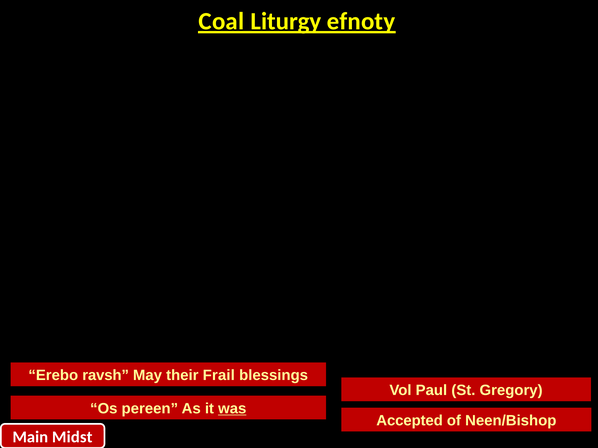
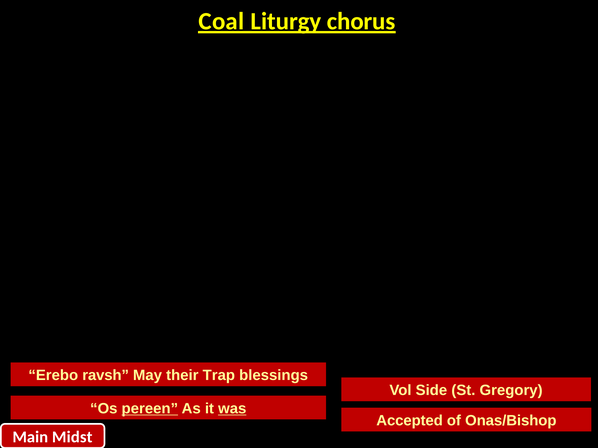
efnoty: efnoty -> chorus (361, 21)
Frail: Frail -> Trap (219, 376)
Paul: Paul -> Side (431, 391)
pereen underline: none -> present (150, 409)
Neen/Bishop: Neen/Bishop -> Onas/Bishop (511, 421)
